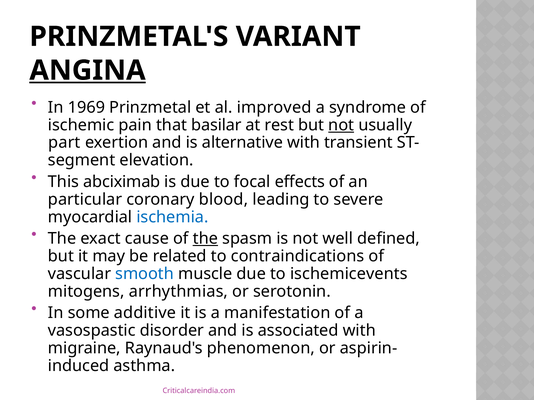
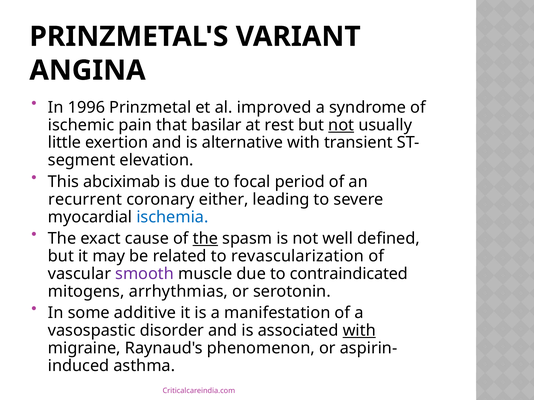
ANGINA underline: present -> none (88, 70)
1969: 1969 -> 1996 (86, 108)
part: part -> little (65, 143)
effects: effects -> period (300, 182)
particular: particular -> recurrent (85, 200)
blood: blood -> either (224, 200)
contraindications: contraindications -> revascularization (297, 256)
smooth colour: blue -> purple (145, 274)
ischemicevents: ischemicevents -> contraindicated (349, 274)
with underline: none -> present (359, 331)
